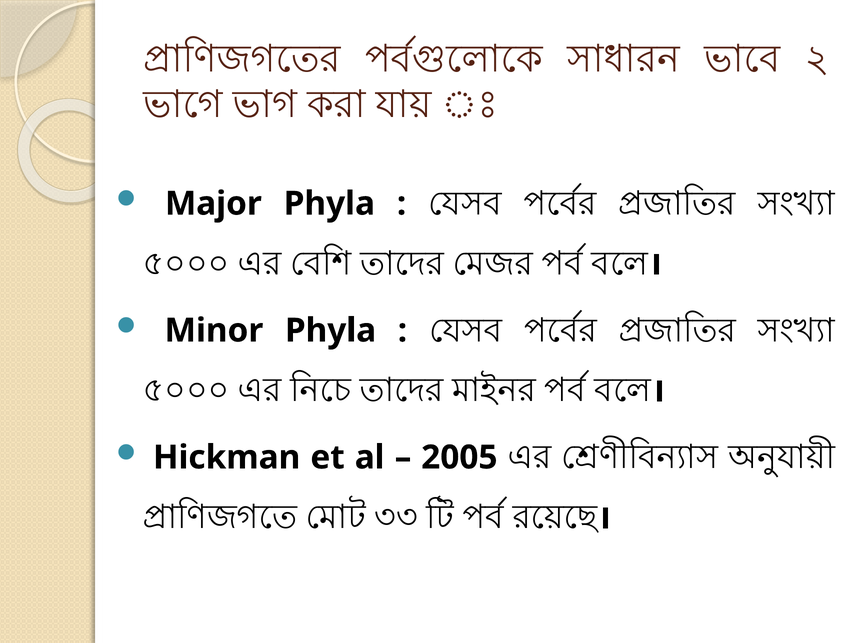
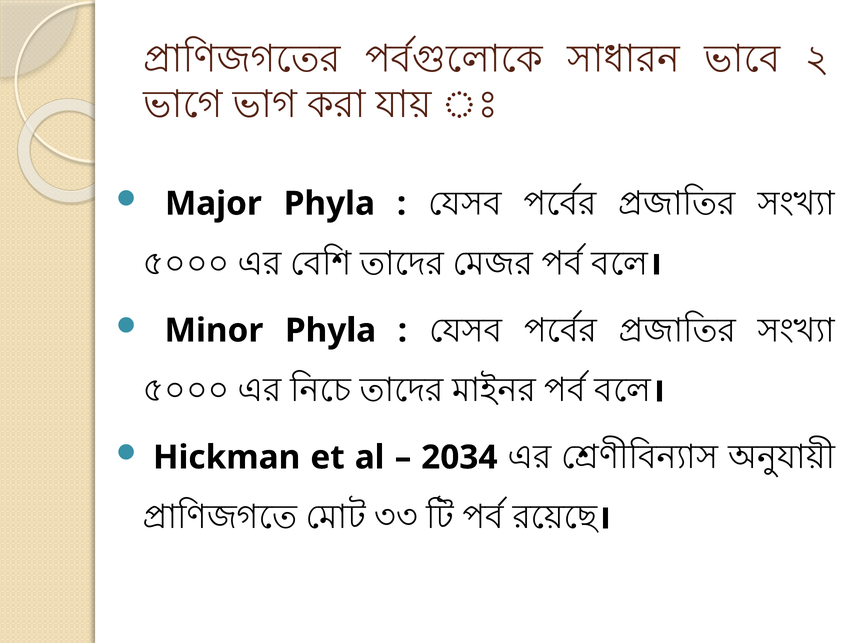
2005: 2005 -> 2034 (459, 458)
